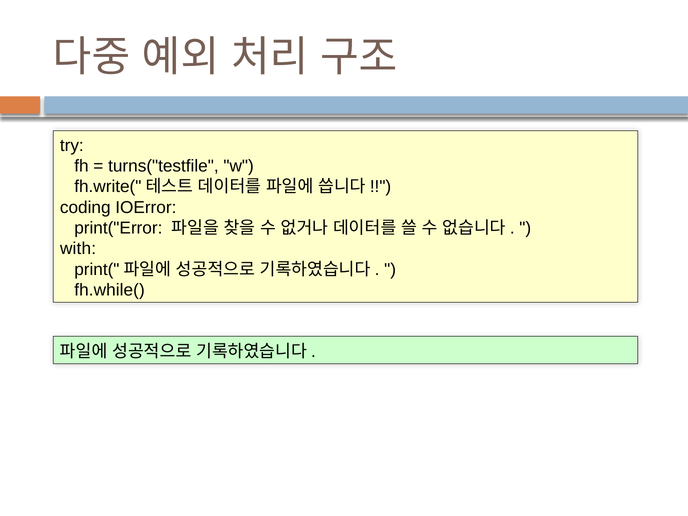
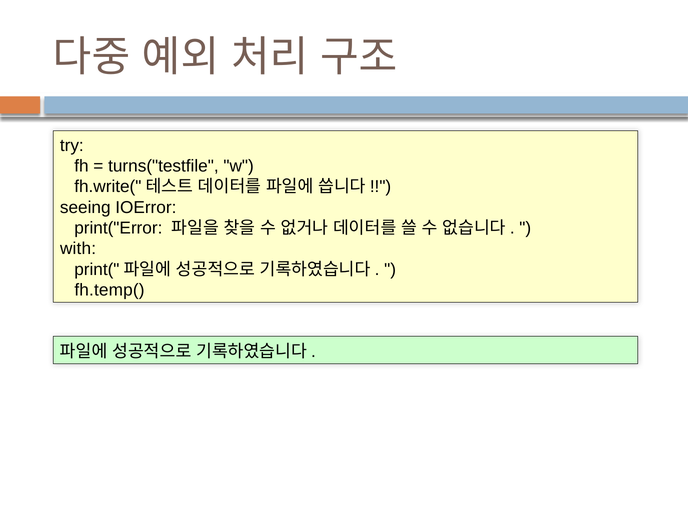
coding: coding -> seeing (85, 207)
fh.while(: fh.while( -> fh.temp( (109, 290)
